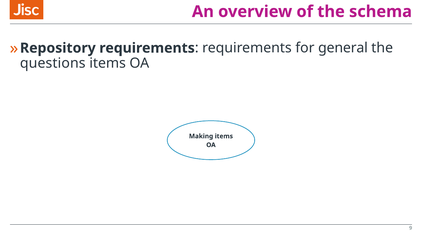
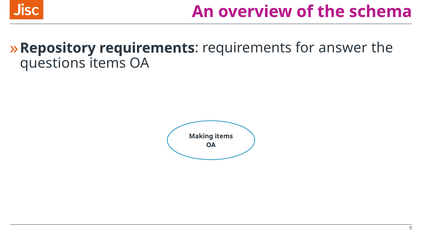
general: general -> answer (343, 48)
